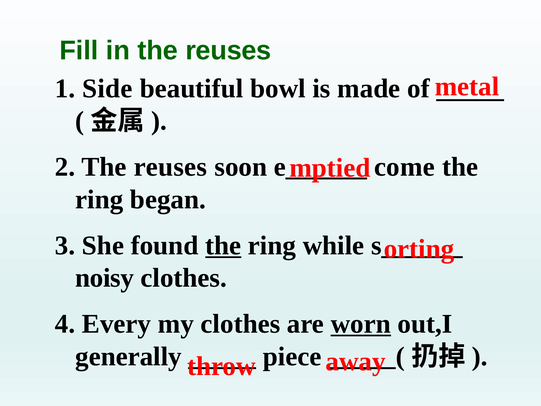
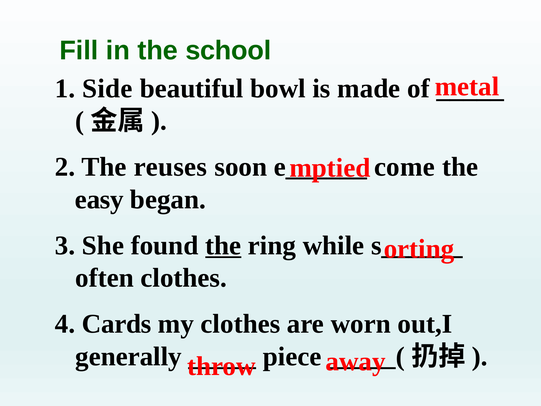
in the reuses: reuses -> school (228, 50)
ring: ring -> easy (99, 199)
noisy: noisy -> often (104, 278)
Every: Every -> Cards (117, 324)
worn underline: present -> none (361, 324)
